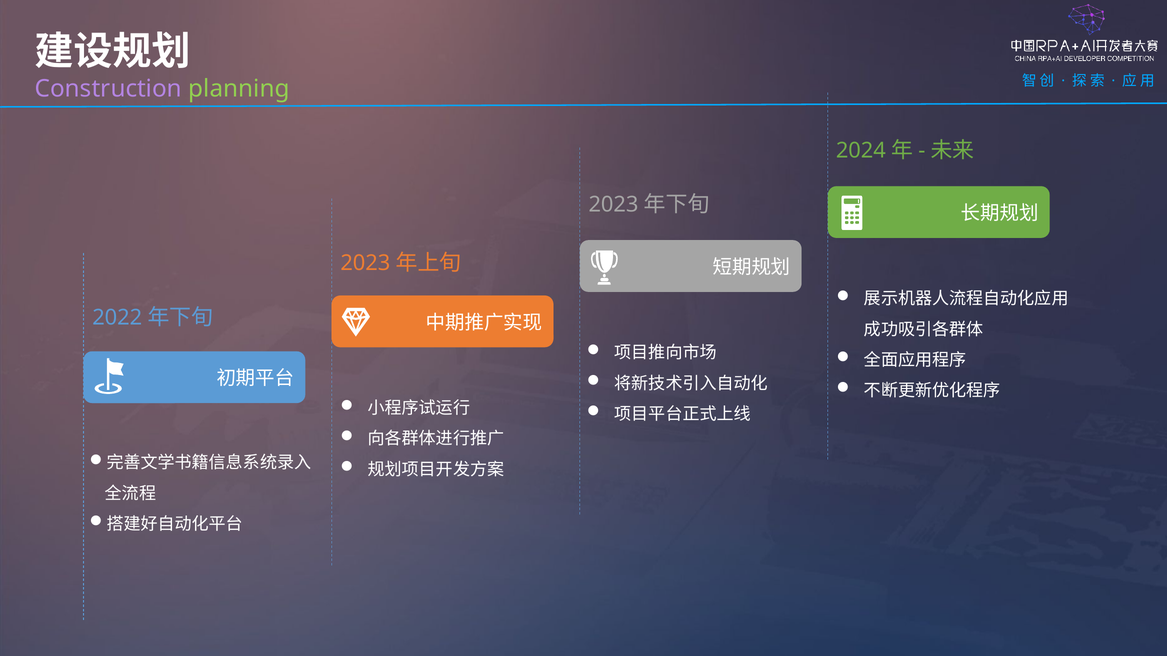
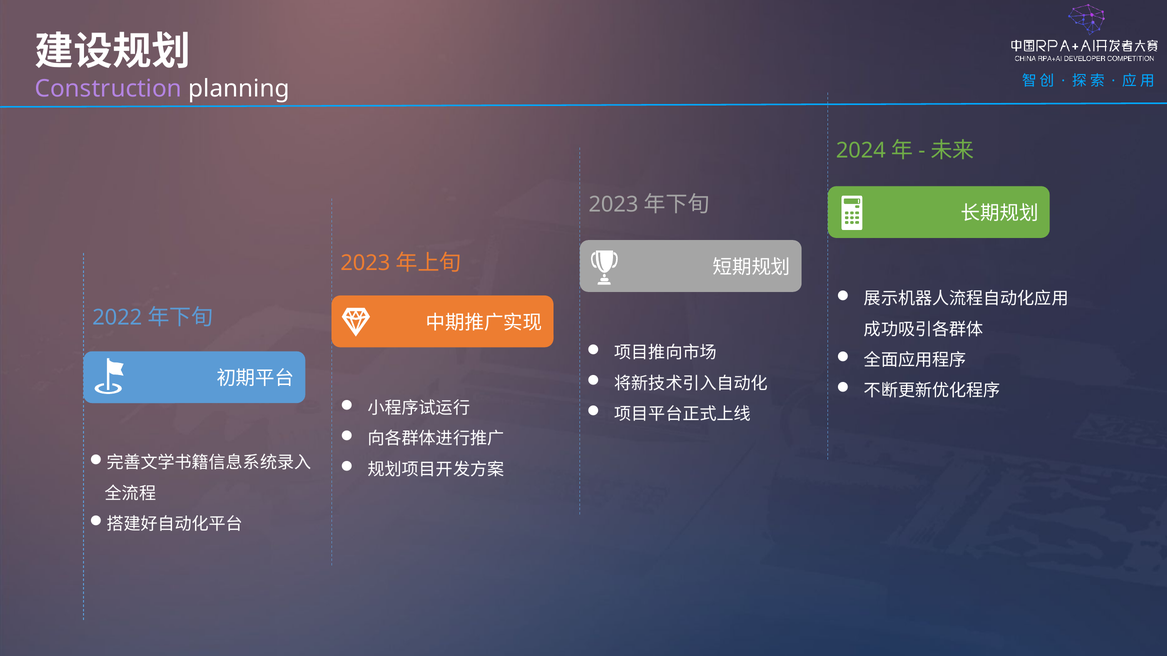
planning colour: light green -> white (239, 89)
